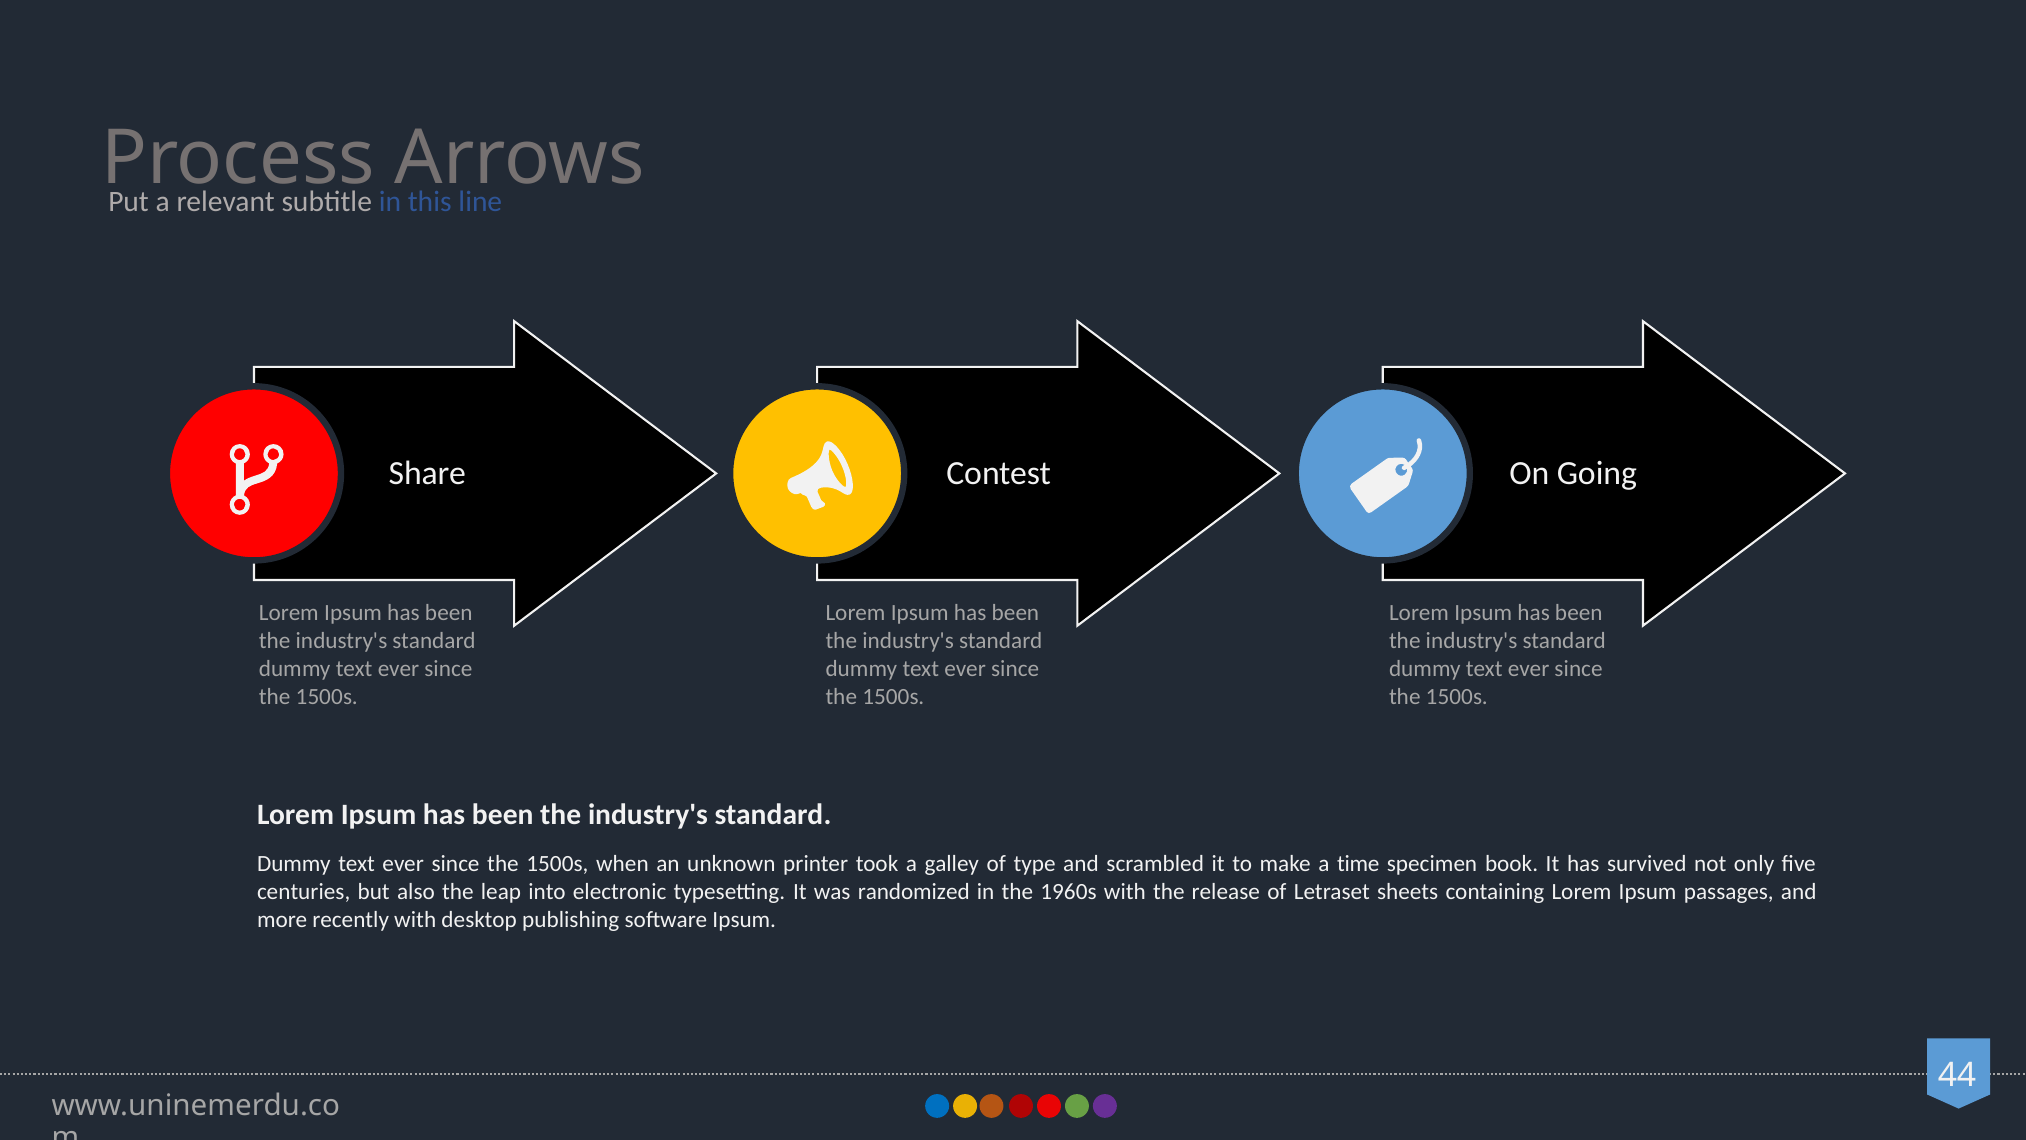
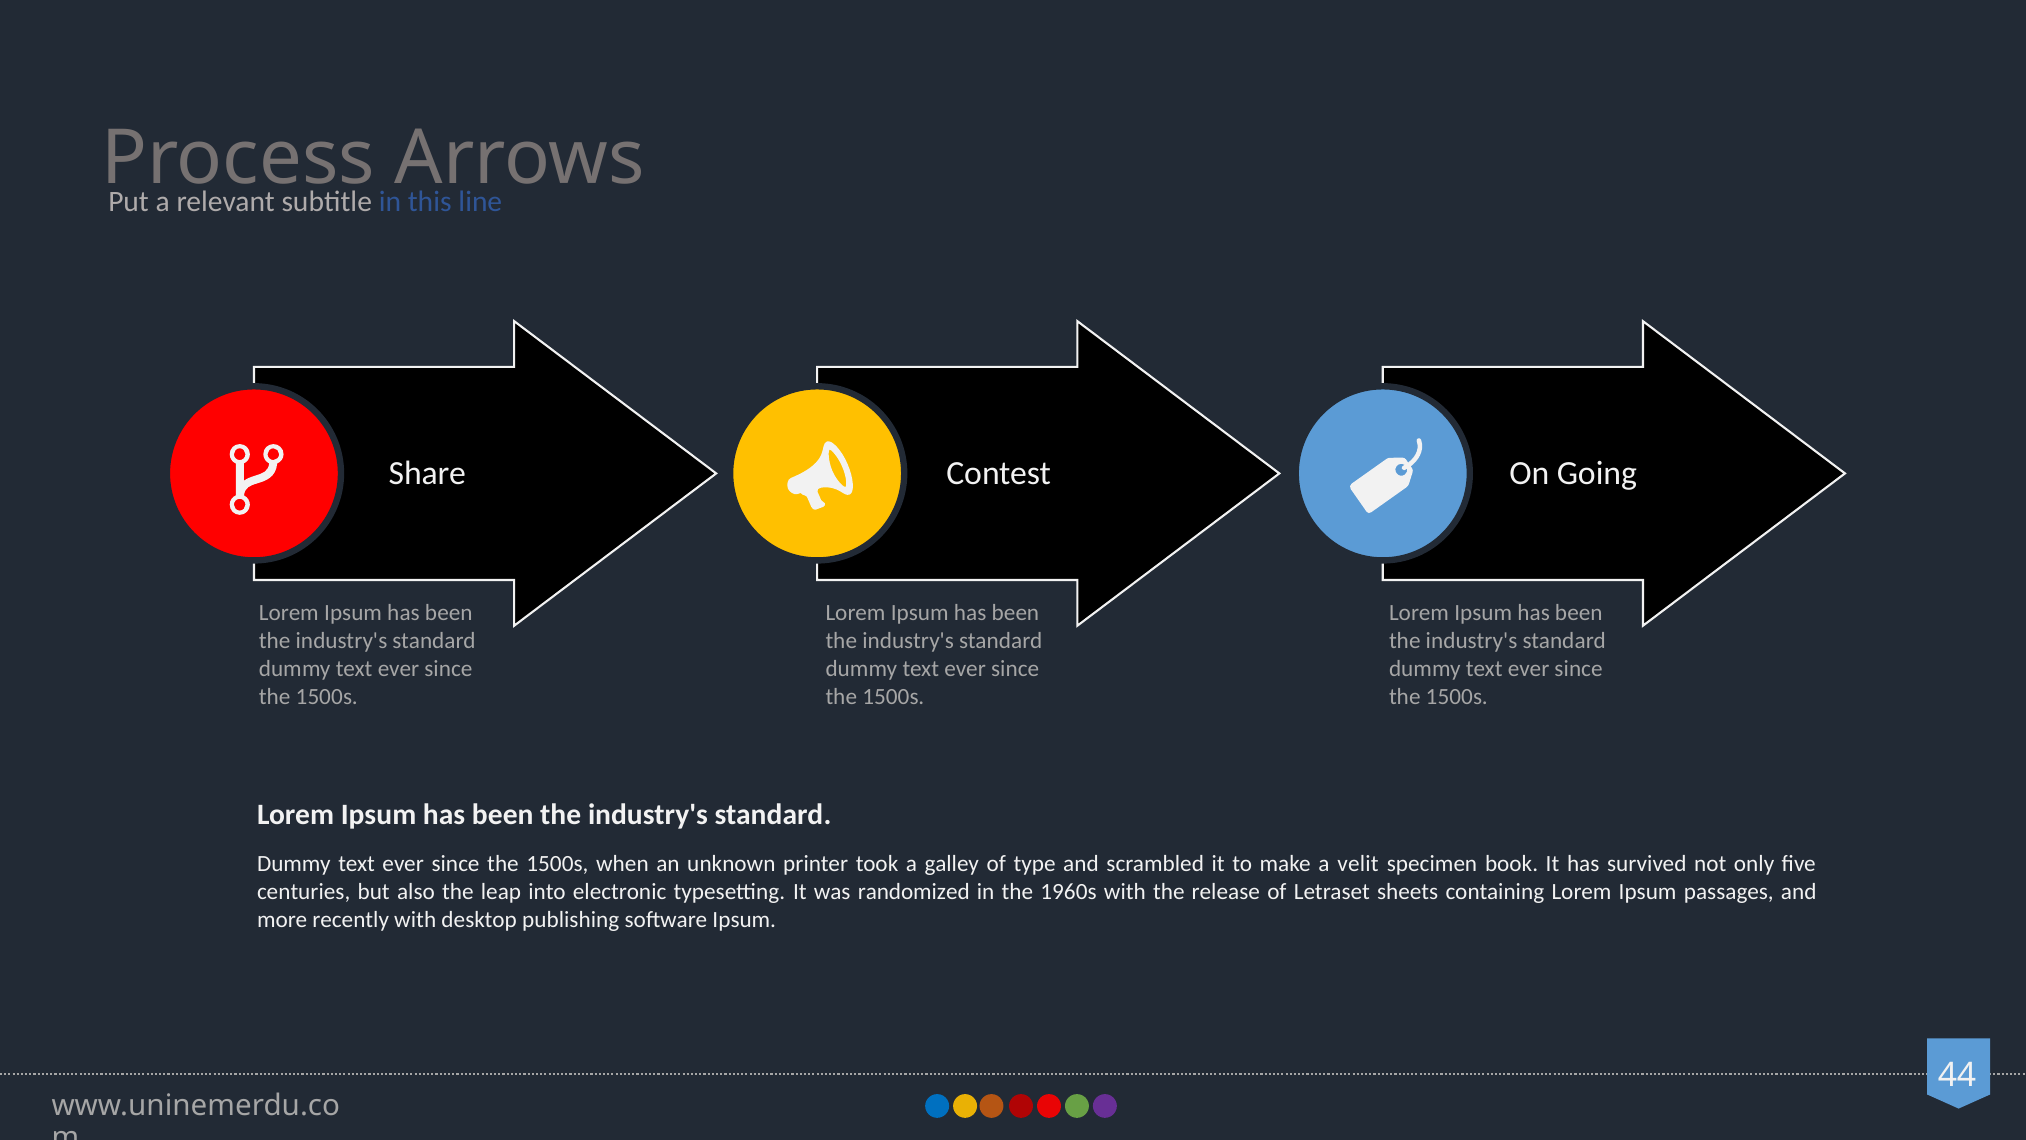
time: time -> velit (1358, 863)
